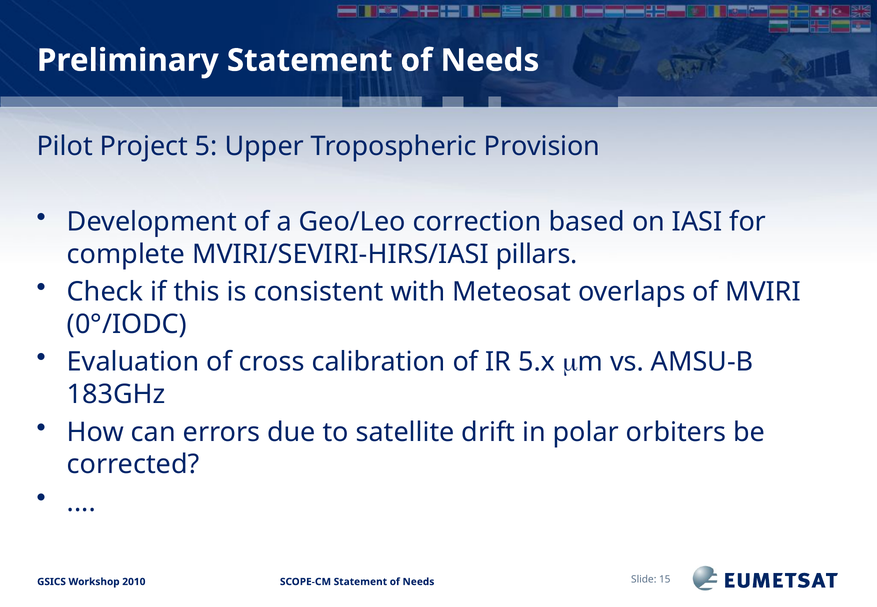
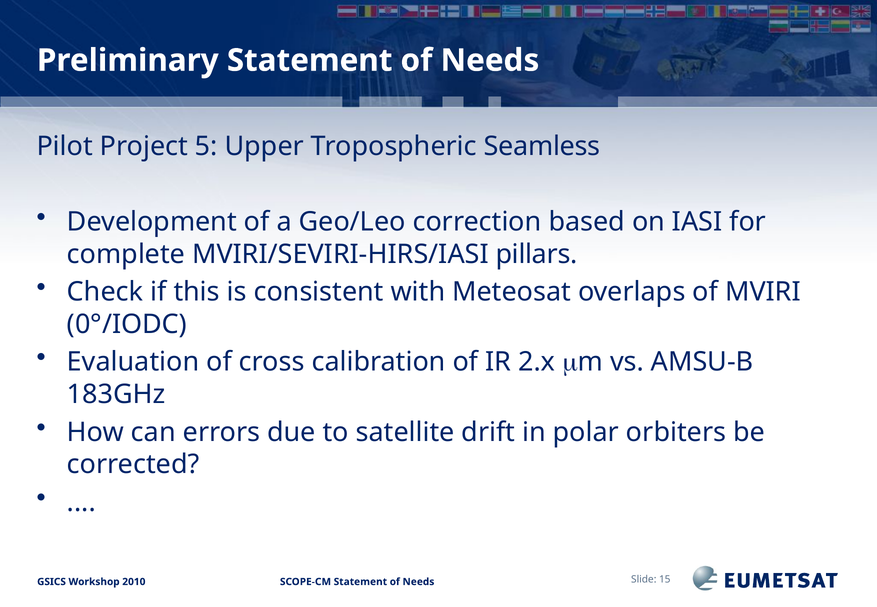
Provision: Provision -> Seamless (542, 146)
5.x: 5.x -> 2.x (537, 362)
